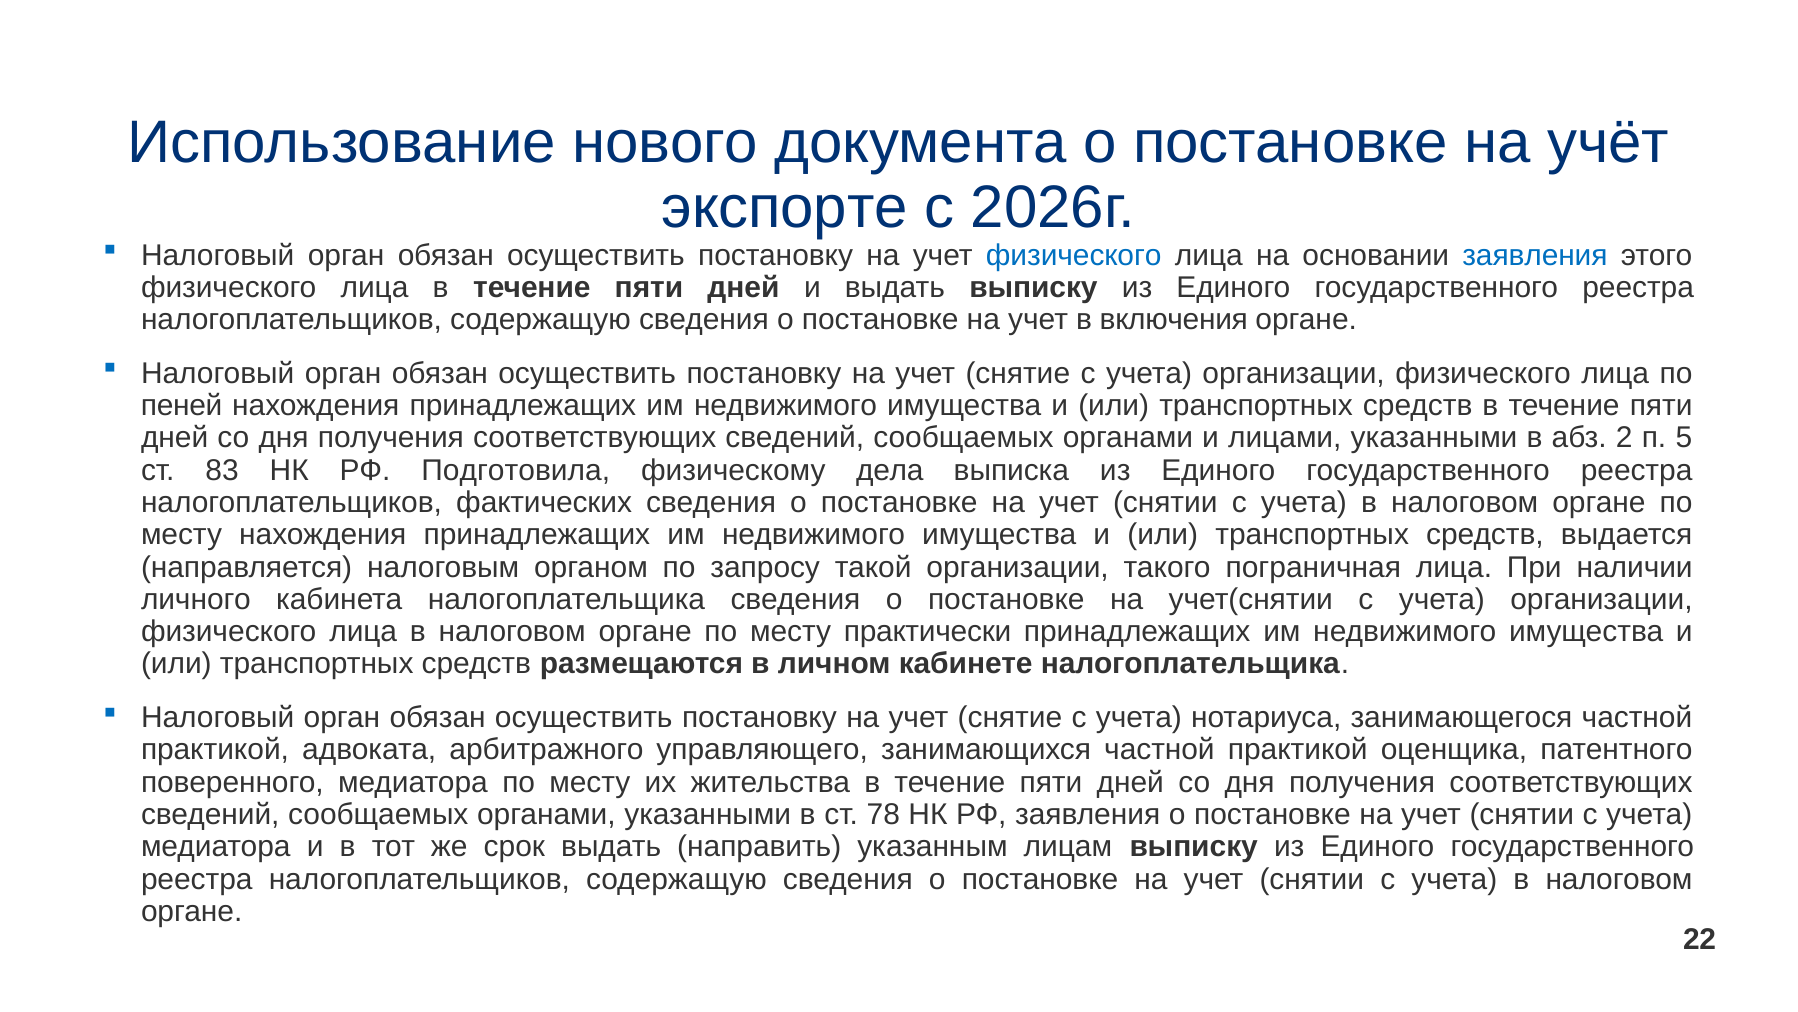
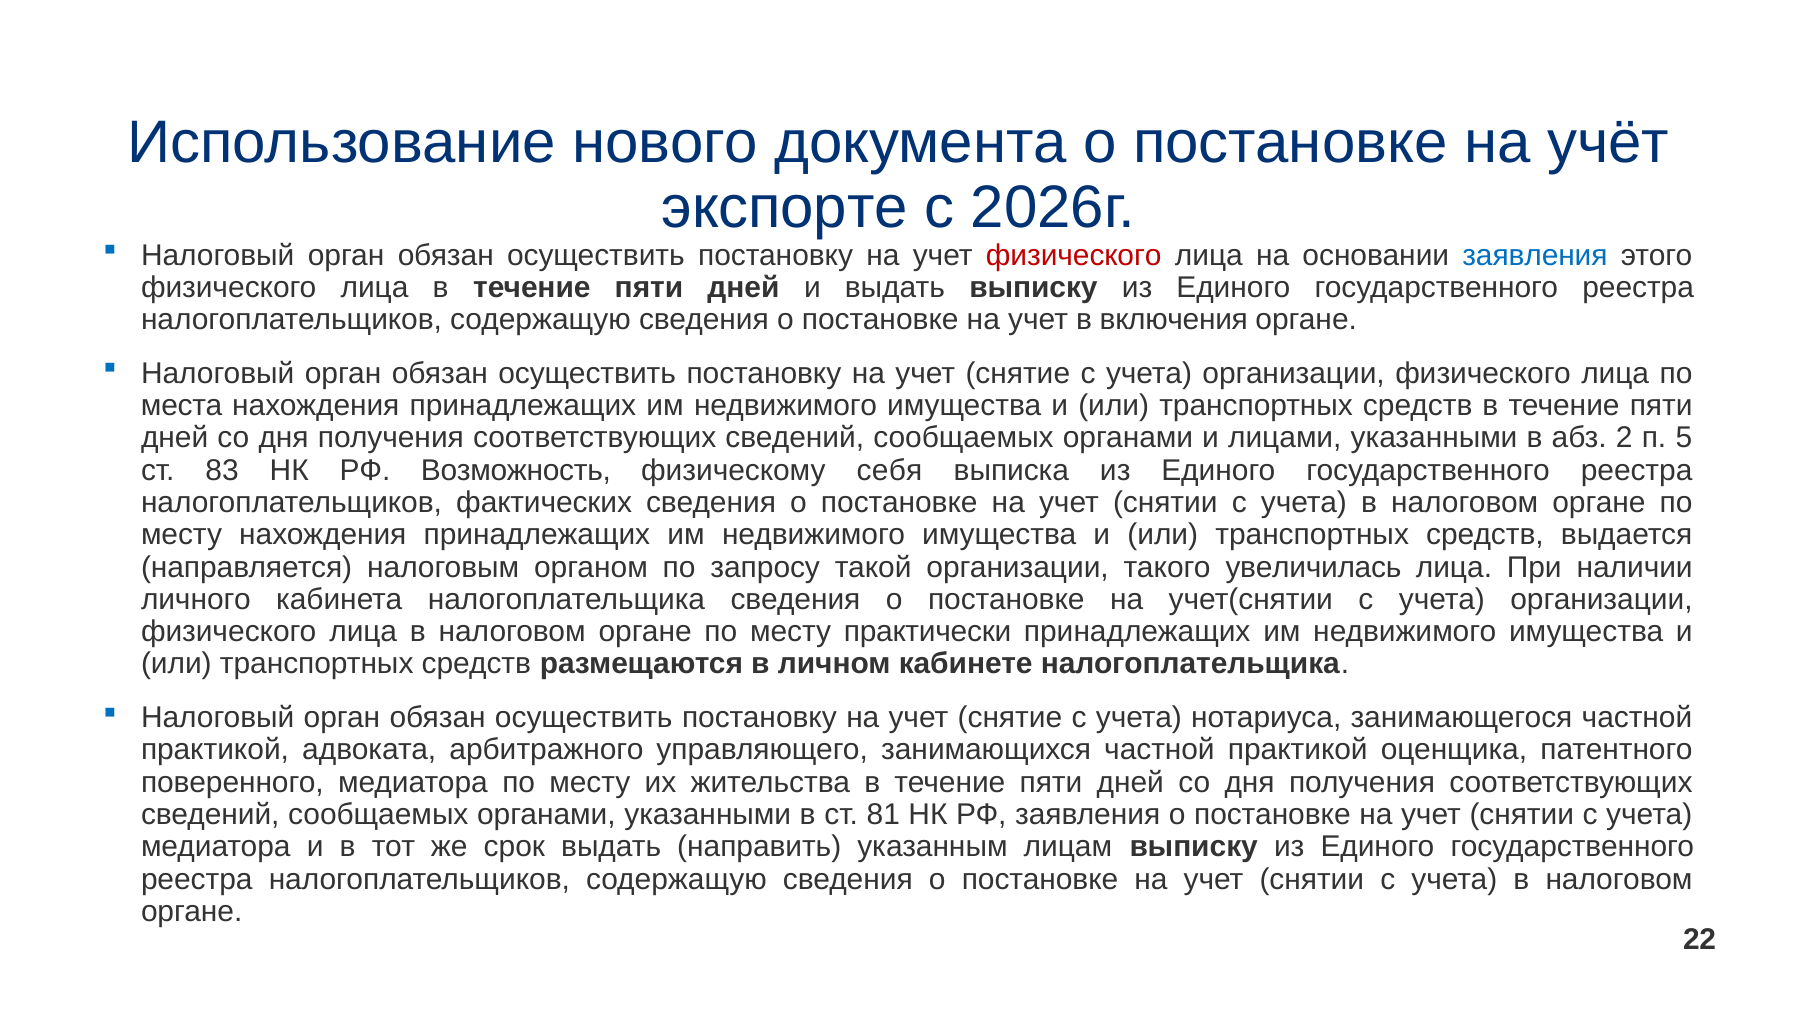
физического colour: blue -> red (1074, 255)
пеней: пеней -> места (182, 405)
Подготовила: Подготовила -> Возможность (516, 470)
дела: дела -> себя (890, 470)
пограничная: пограничная -> увеличилась (1313, 567)
78: 78 -> 81 (883, 814)
